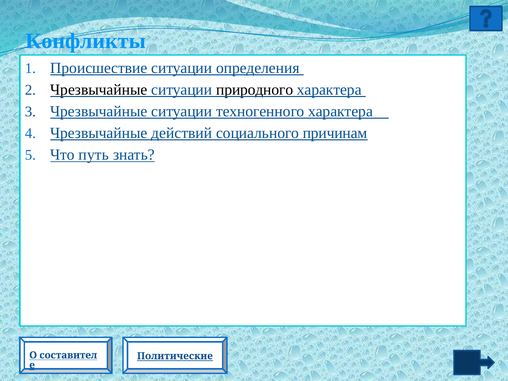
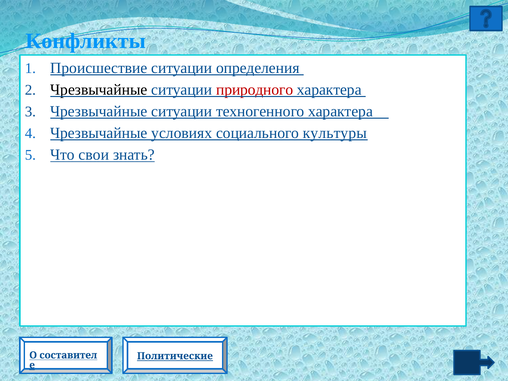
природного colour: black -> red (255, 90)
действий: действий -> условиях (182, 133)
причинам: причинам -> культуры (335, 133)
путь: путь -> свои (94, 155)
